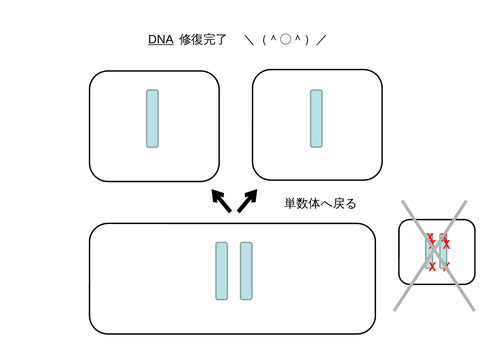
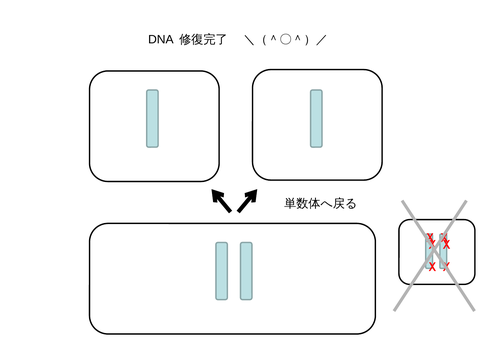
DNA underline: present -> none (161, 40)
